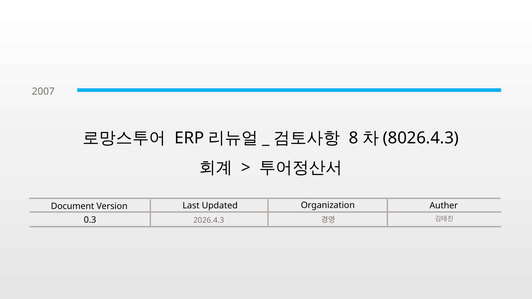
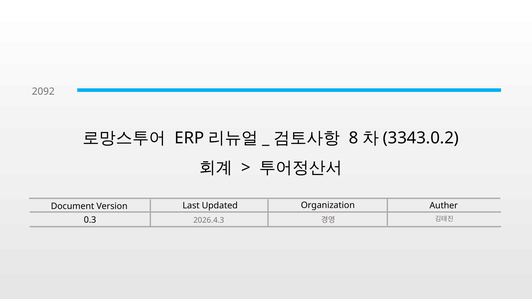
2007: 2007 -> 2092 (43, 92)
8026.4.3: 8026.4.3 -> 3343.0.2 (421, 138)
